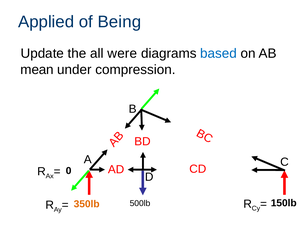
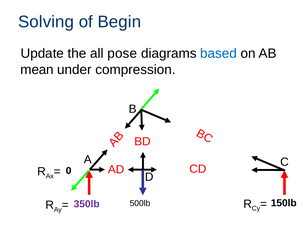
Applied: Applied -> Solving (46, 22)
Being: Being -> Begin (119, 22)
were: were -> pose (122, 54)
350lb colour: orange -> purple (87, 204)
